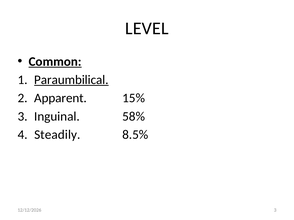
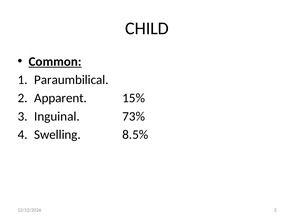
LEVEL: LEVEL -> CHILD (147, 28)
Paraumbilical underline: present -> none (71, 80)
58%: 58% -> 73% (134, 117)
Steadily: Steadily -> Swelling (57, 135)
